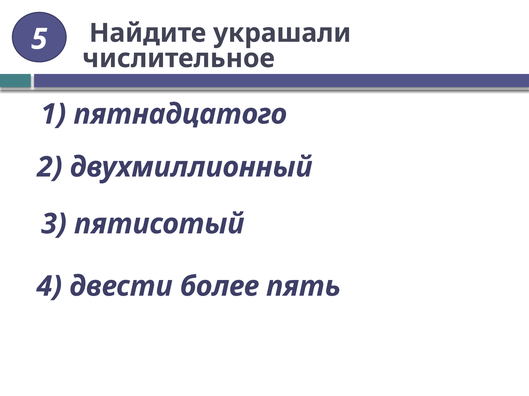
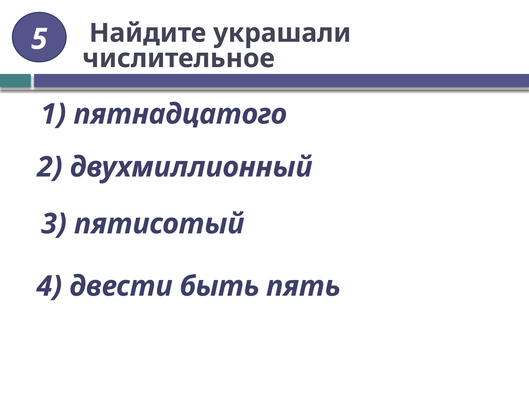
более: более -> быть (220, 287)
